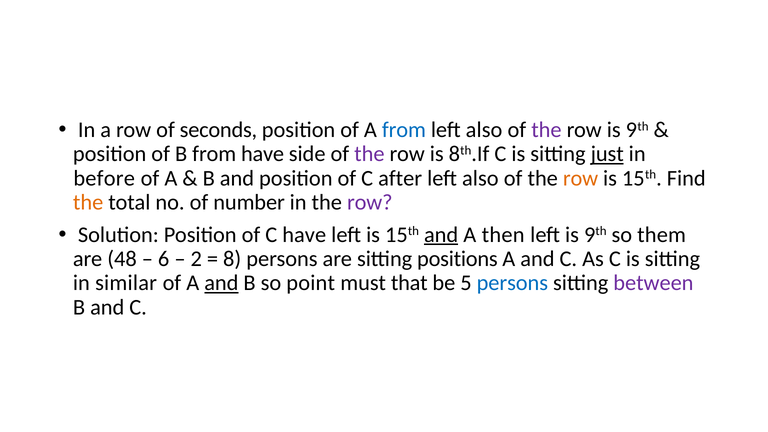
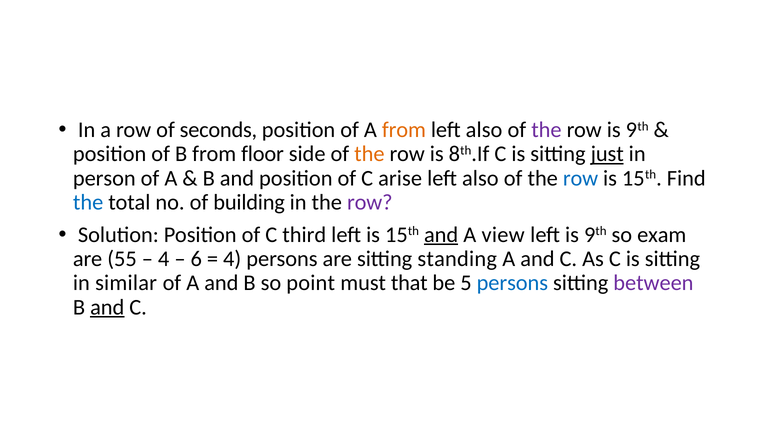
from colour: blue -> orange (404, 130)
from have: have -> floor (263, 154)
the colour: purple -> orange (369, 154)
before: before -> person (104, 178)
after: after -> arise (400, 178)
row colour: orange -> blue (581, 178)
the colour: orange -> blue (88, 202)
number: number -> building (249, 202)
C have: have -> third (304, 235)
then: then -> view (503, 235)
them: them -> exam (662, 235)
48: 48 -> 55 (122, 259)
6: 6 -> 4 (164, 259)
2: 2 -> 6 (196, 259)
8: 8 -> 4 (232, 259)
positions: positions -> standing (457, 259)
and underline: present -> none (221, 283)
and underline: none -> present (107, 307)
